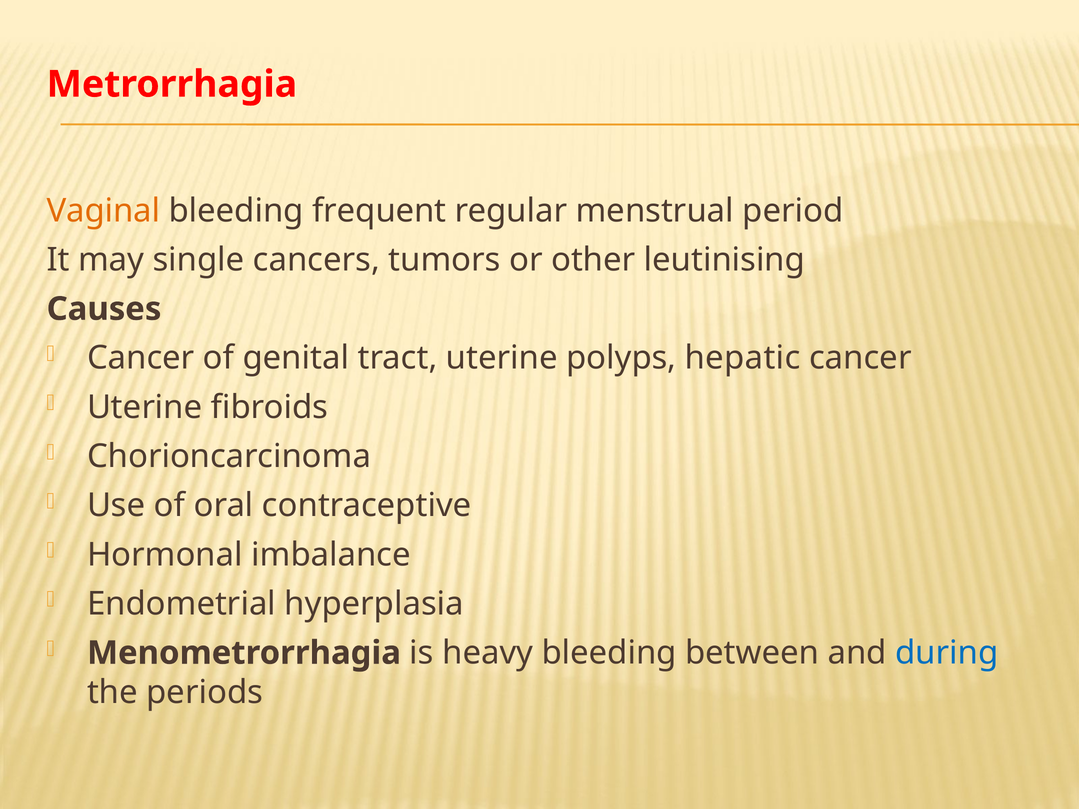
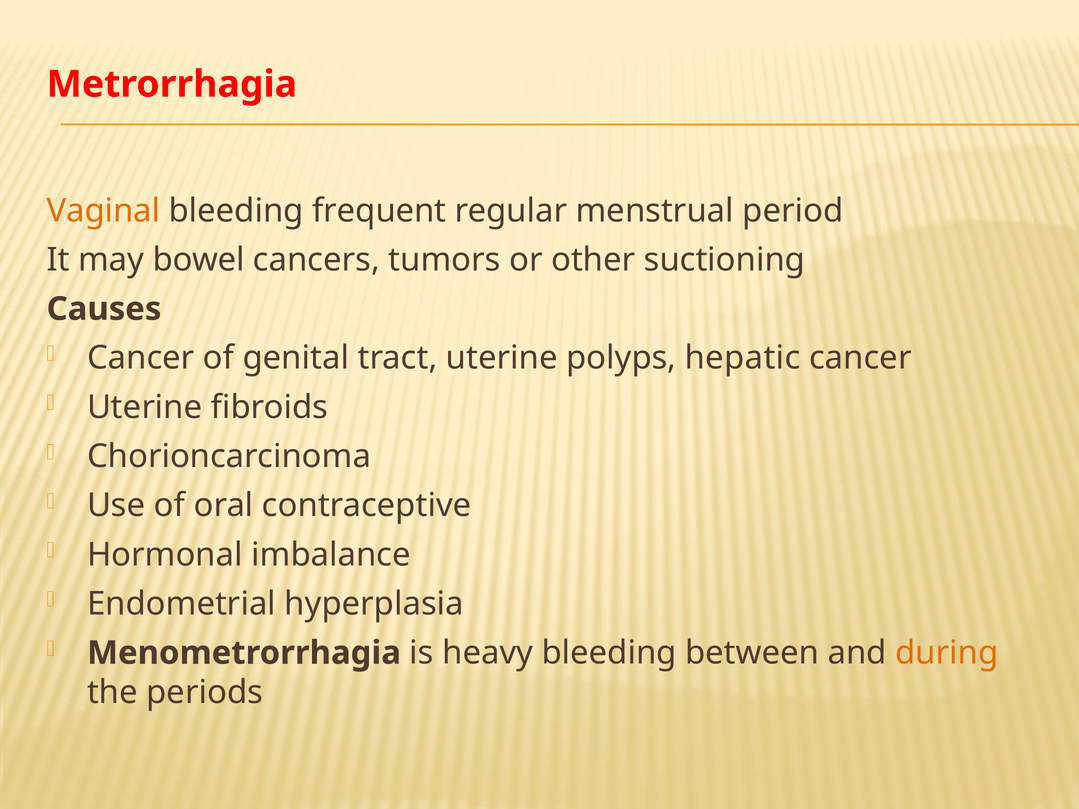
single: single -> bowel (199, 260)
leutinising: leutinising -> suctioning (724, 260)
during colour: blue -> orange (947, 653)
